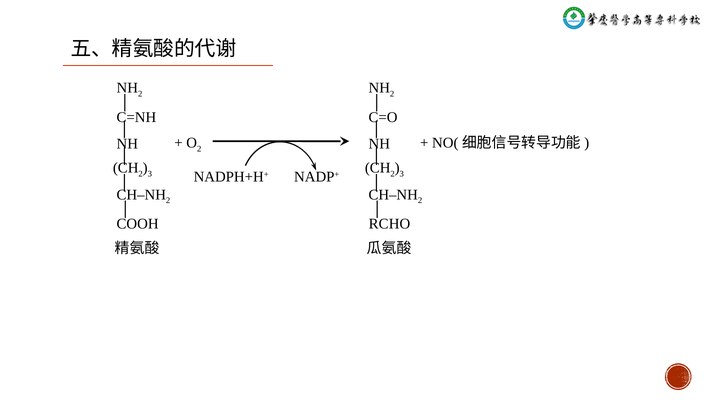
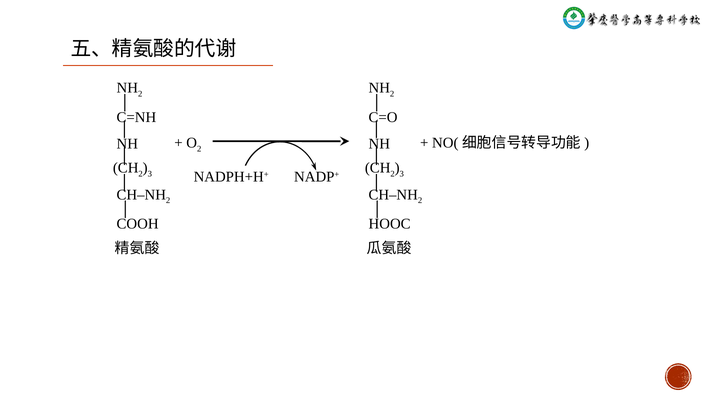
RCHO: RCHO -> HOOC (390, 224)
